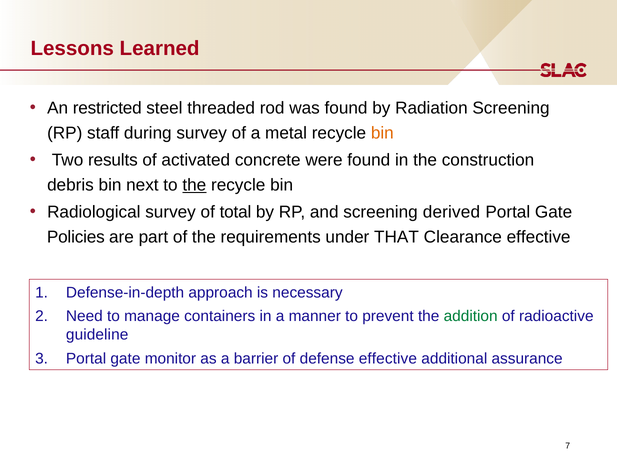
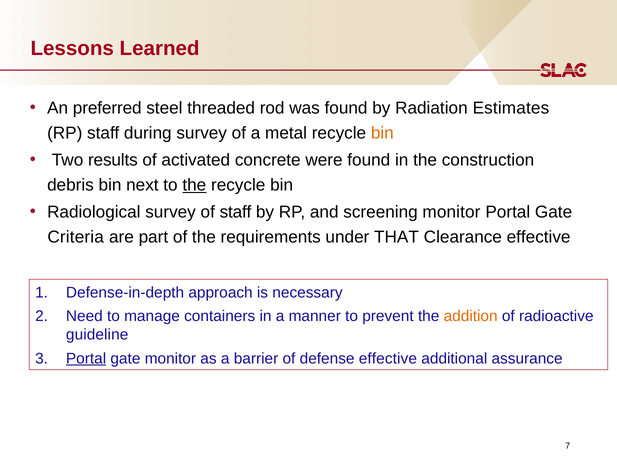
restricted: restricted -> preferred (107, 108)
Radiation Screening: Screening -> Estimates (511, 108)
of total: total -> staff (235, 212)
screening derived: derived -> monitor (451, 212)
Policies: Policies -> Criteria (76, 237)
addition colour: green -> orange (471, 316)
Portal underline: none -> present (86, 358)
